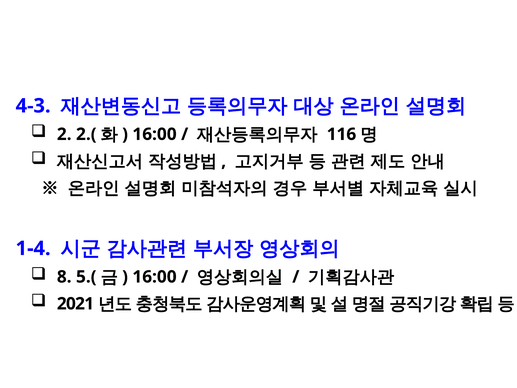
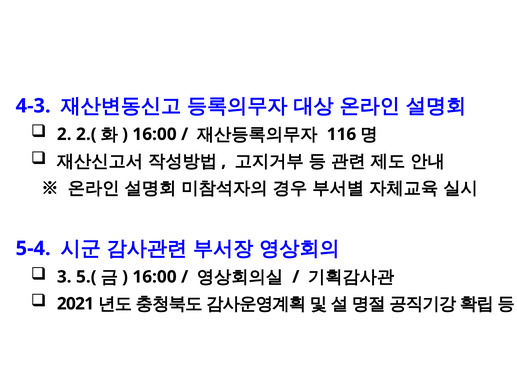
1-4: 1-4 -> 5-4 (33, 248)
8: 8 -> 3 (64, 277)
